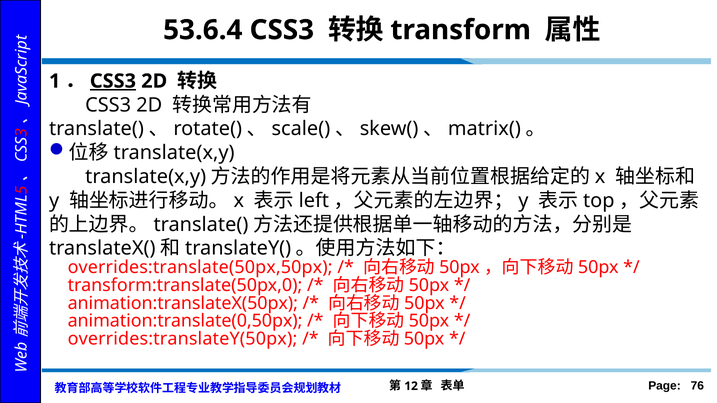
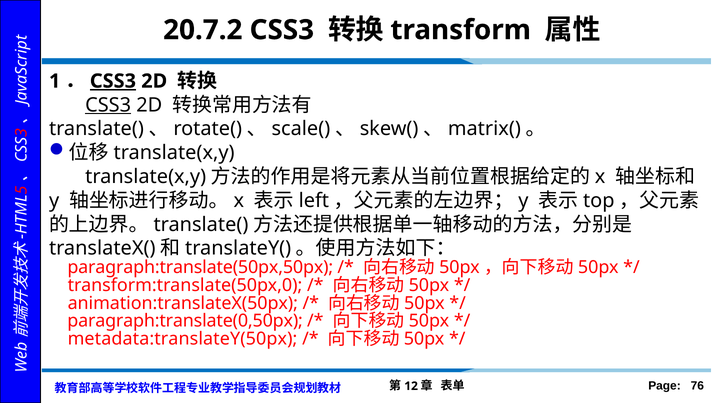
53.6.4: 53.6.4 -> 20.7.2 (203, 30)
CSS3 underline: none -> present (108, 105)
overrides:translate(50px,50px: overrides:translate(50px,50px -> paragraph:translate(50px,50px (200, 268)
animation:translate(0,50px: animation:translate(0,50px -> paragraph:translate(0,50px (185, 321)
overrides:translateY(50px: overrides:translateY(50px -> metadata:translateY(50px (183, 339)
